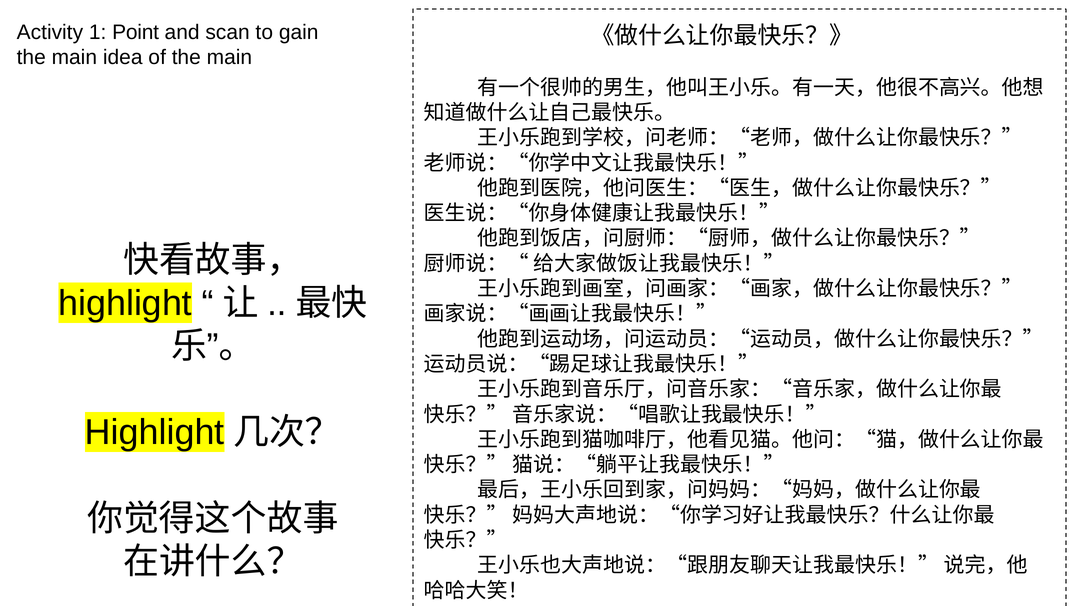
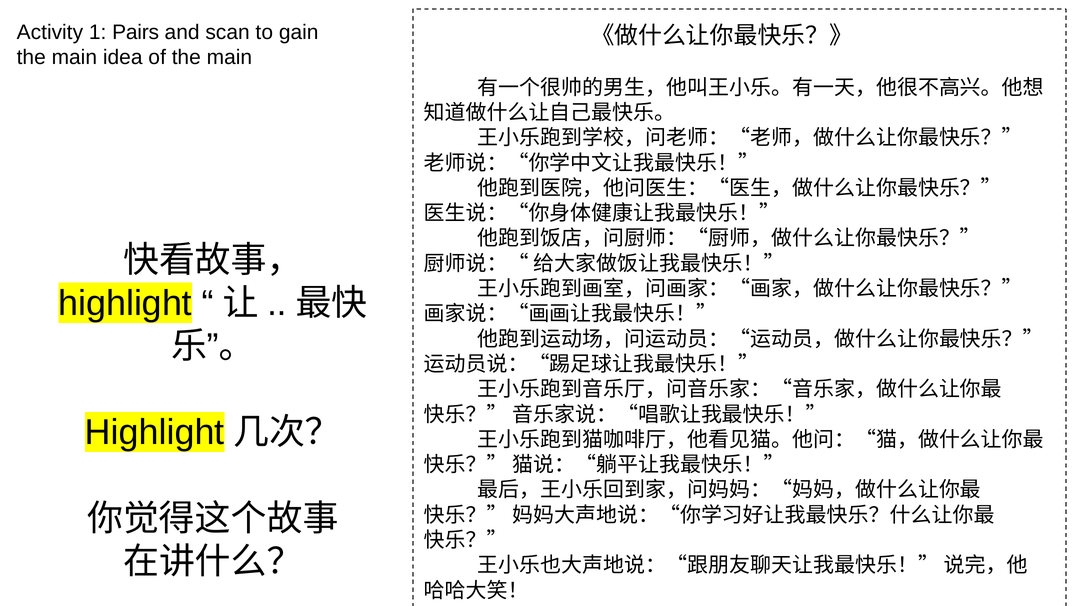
Point: Point -> Pairs (136, 32)
